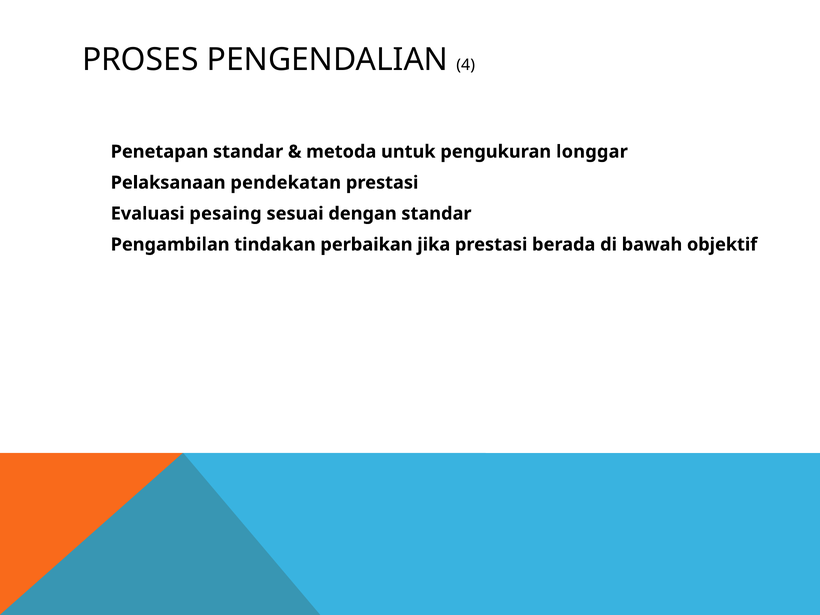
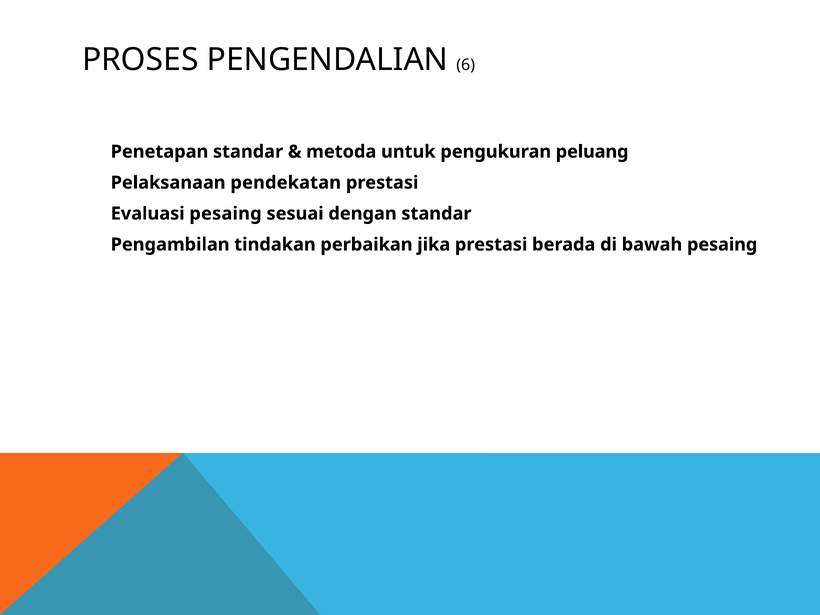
4: 4 -> 6 (466, 65)
longgar: longgar -> peluang (592, 152)
bawah objektif: objektif -> pesaing (722, 245)
